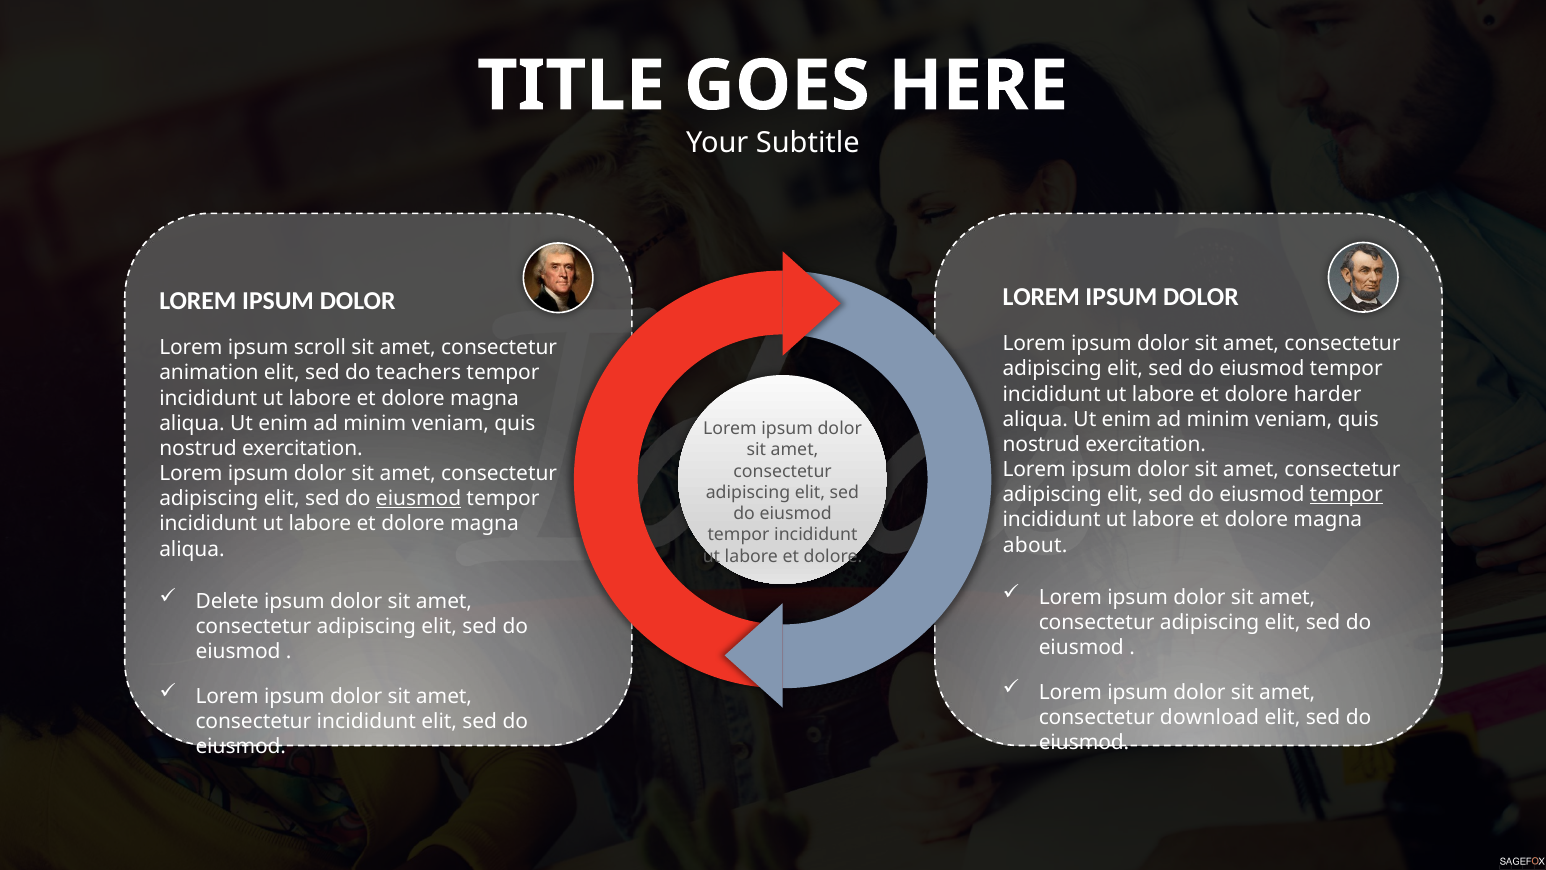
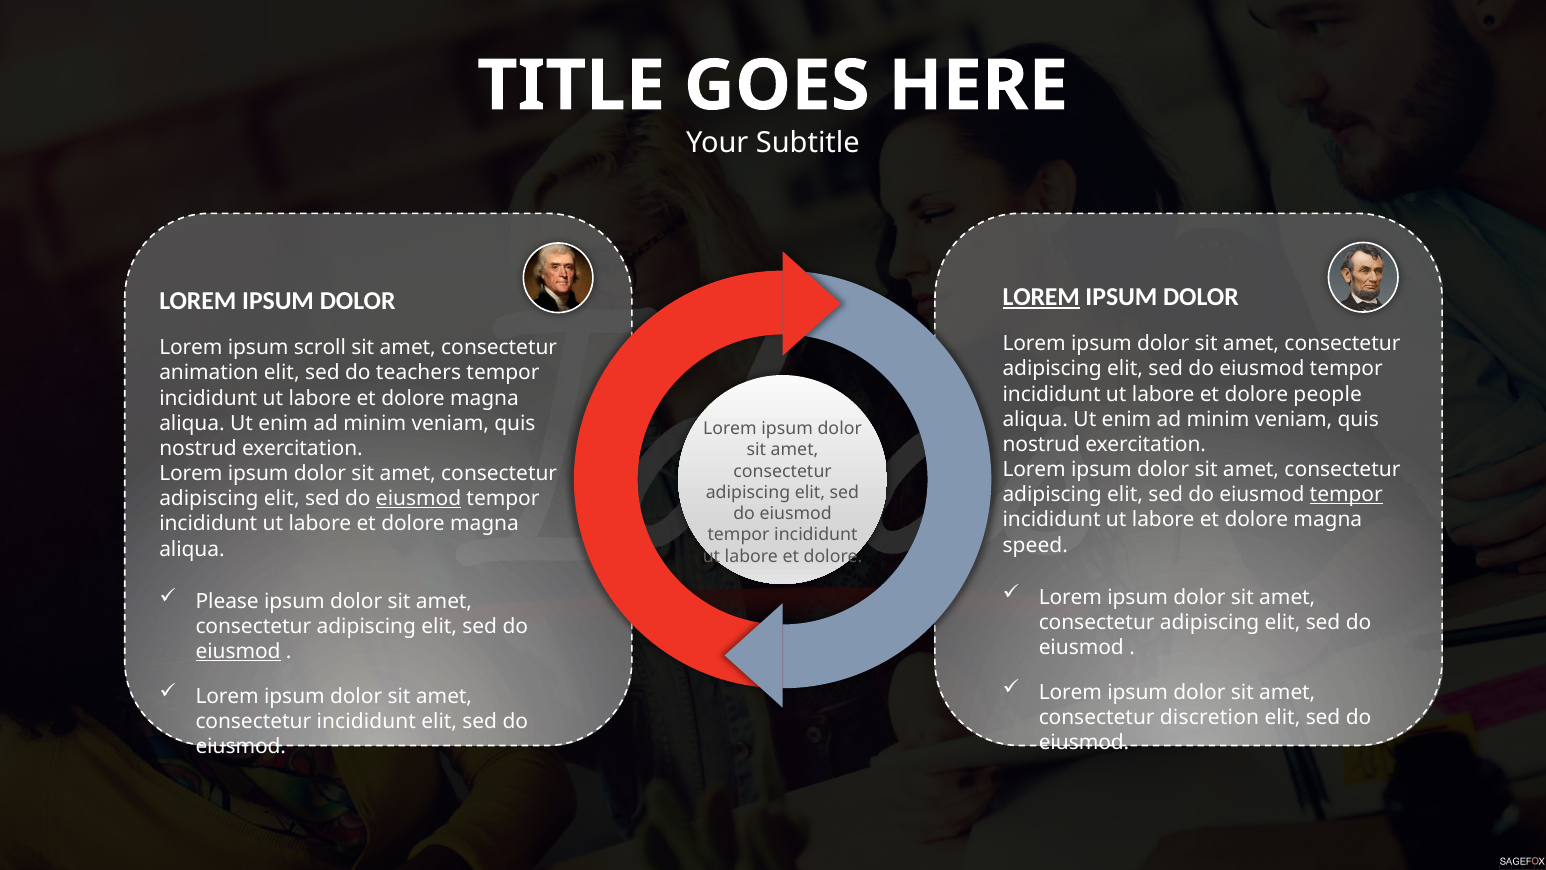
LOREM underline: none -> present (1041, 297)
harder: harder -> people (1328, 394)
about: about -> speed (1035, 545)
Delete: Delete -> Please (227, 601)
eiusmod underline: none -> present (238, 651)
download: download -> discretion (1210, 717)
